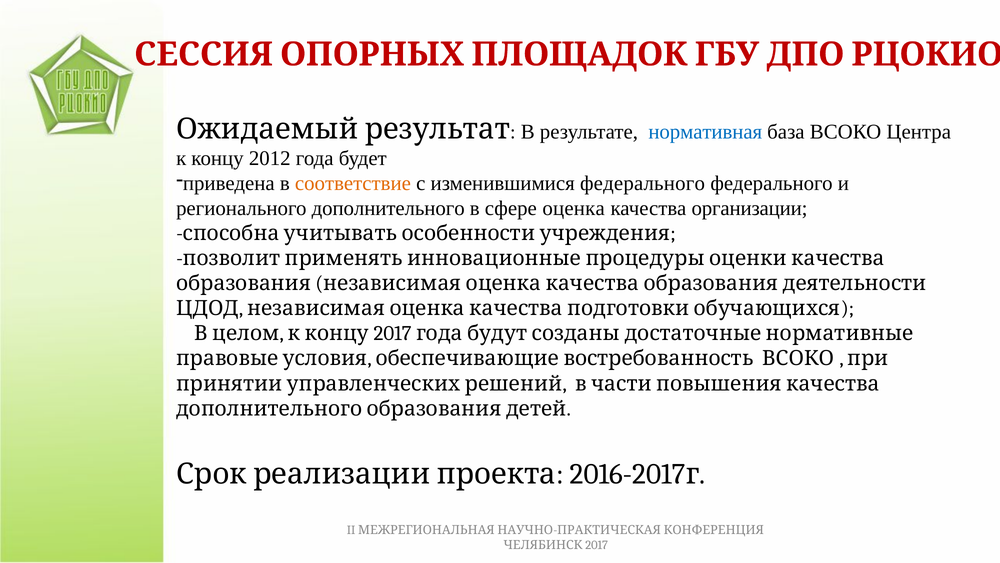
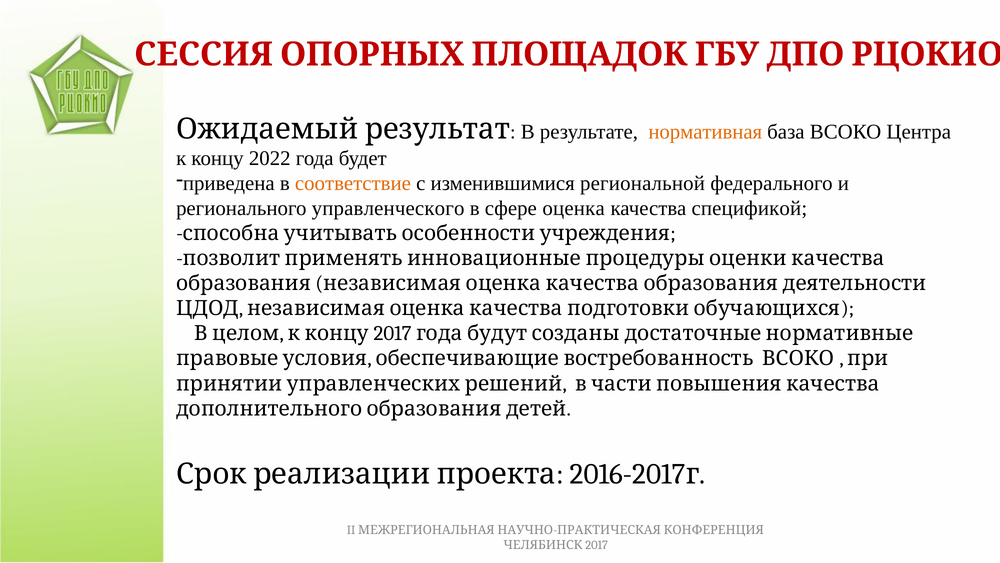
нормативная colour: blue -> orange (705, 132)
2012: 2012 -> 2022 (270, 158)
изменившимися федерального: федерального -> региональной (643, 183)
дополнительного: дополнительного -> управленческого (388, 208)
организации: организации -> спецификой (749, 208)
